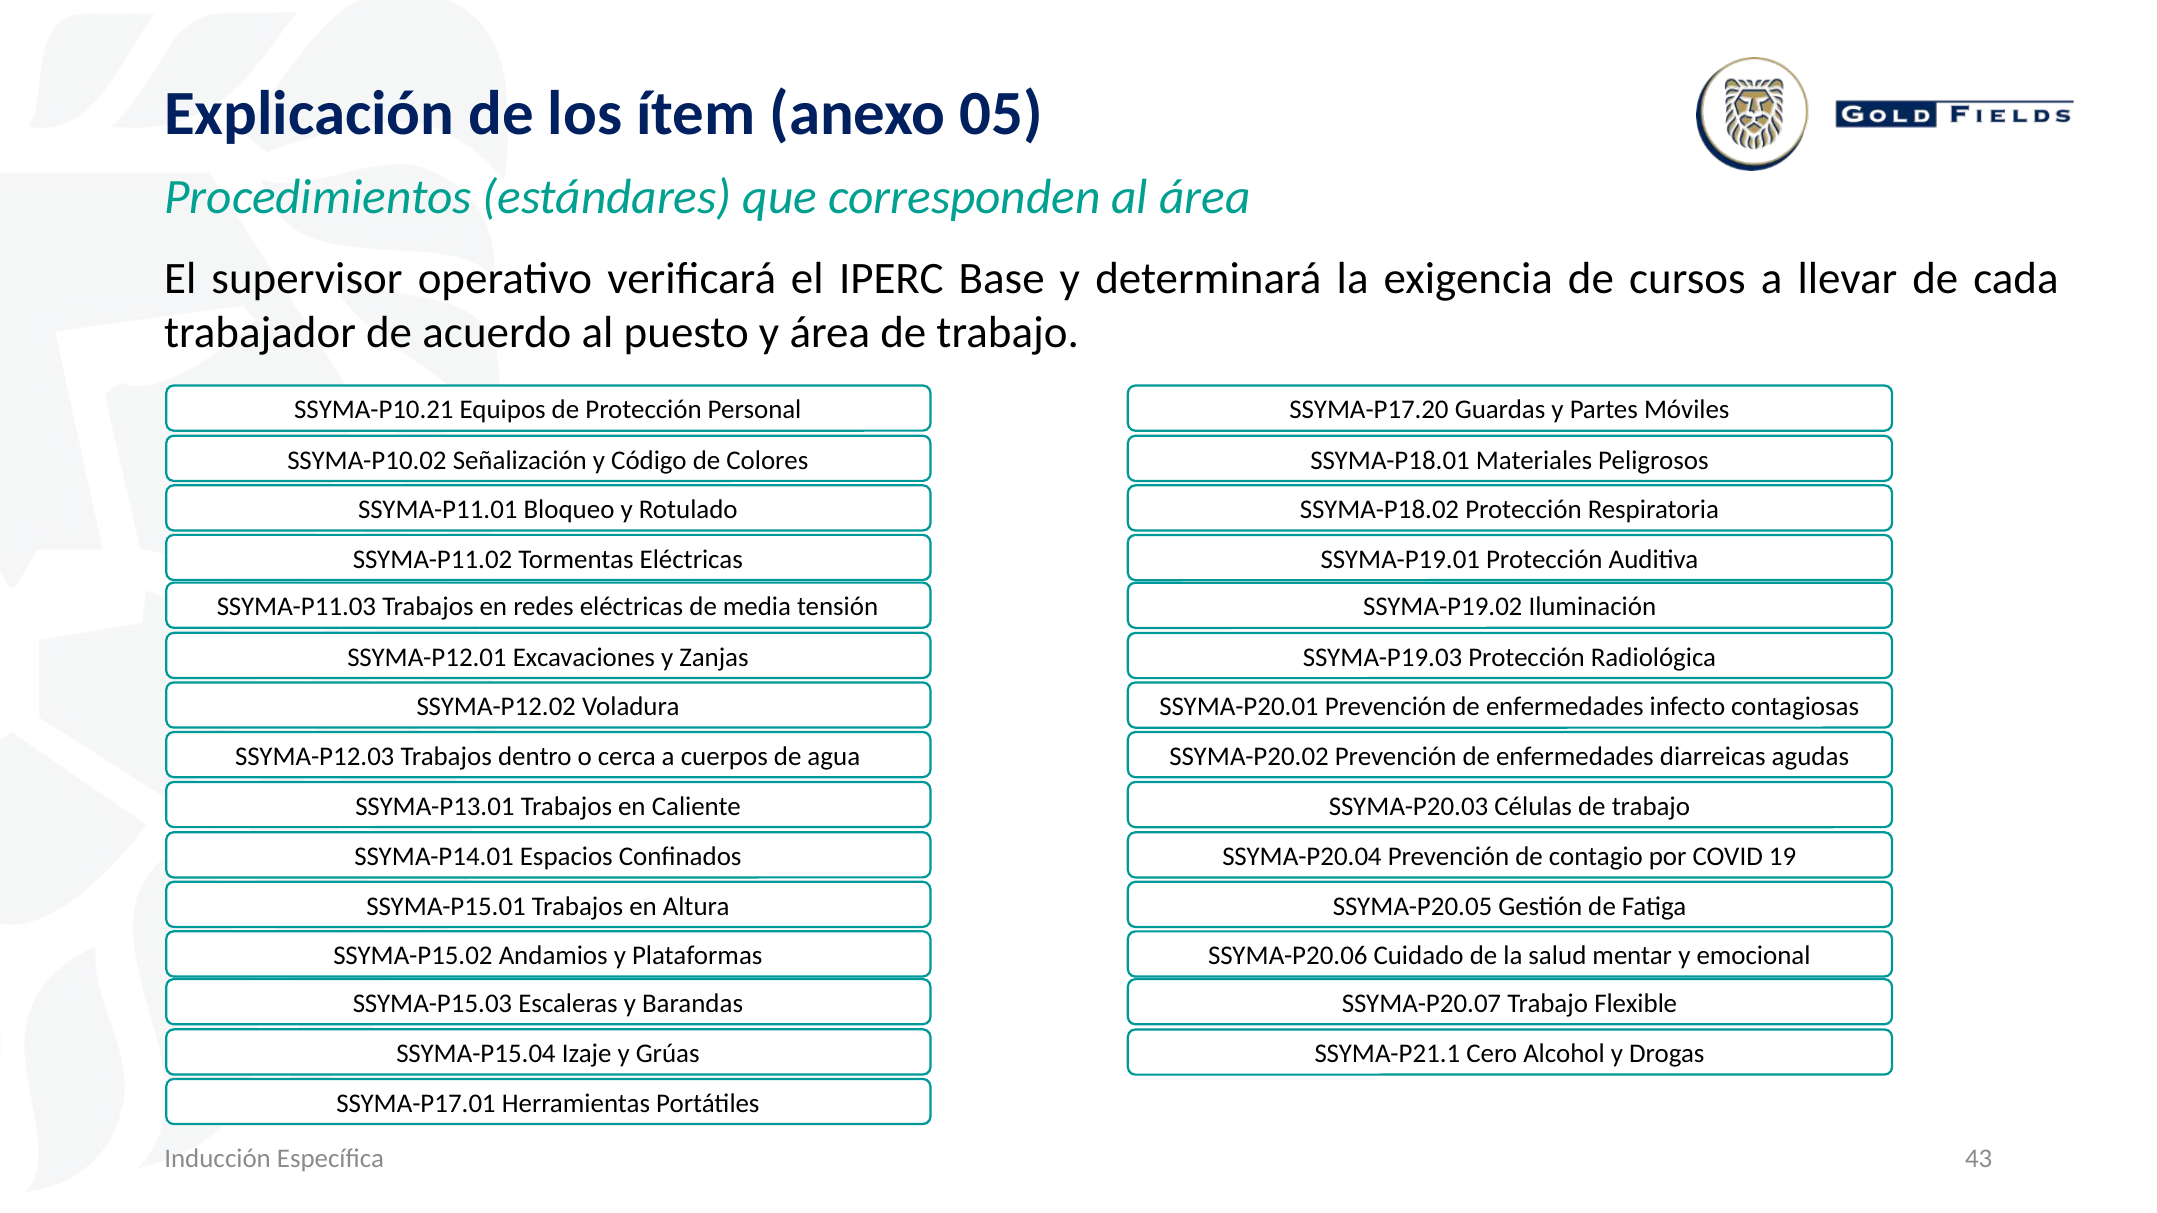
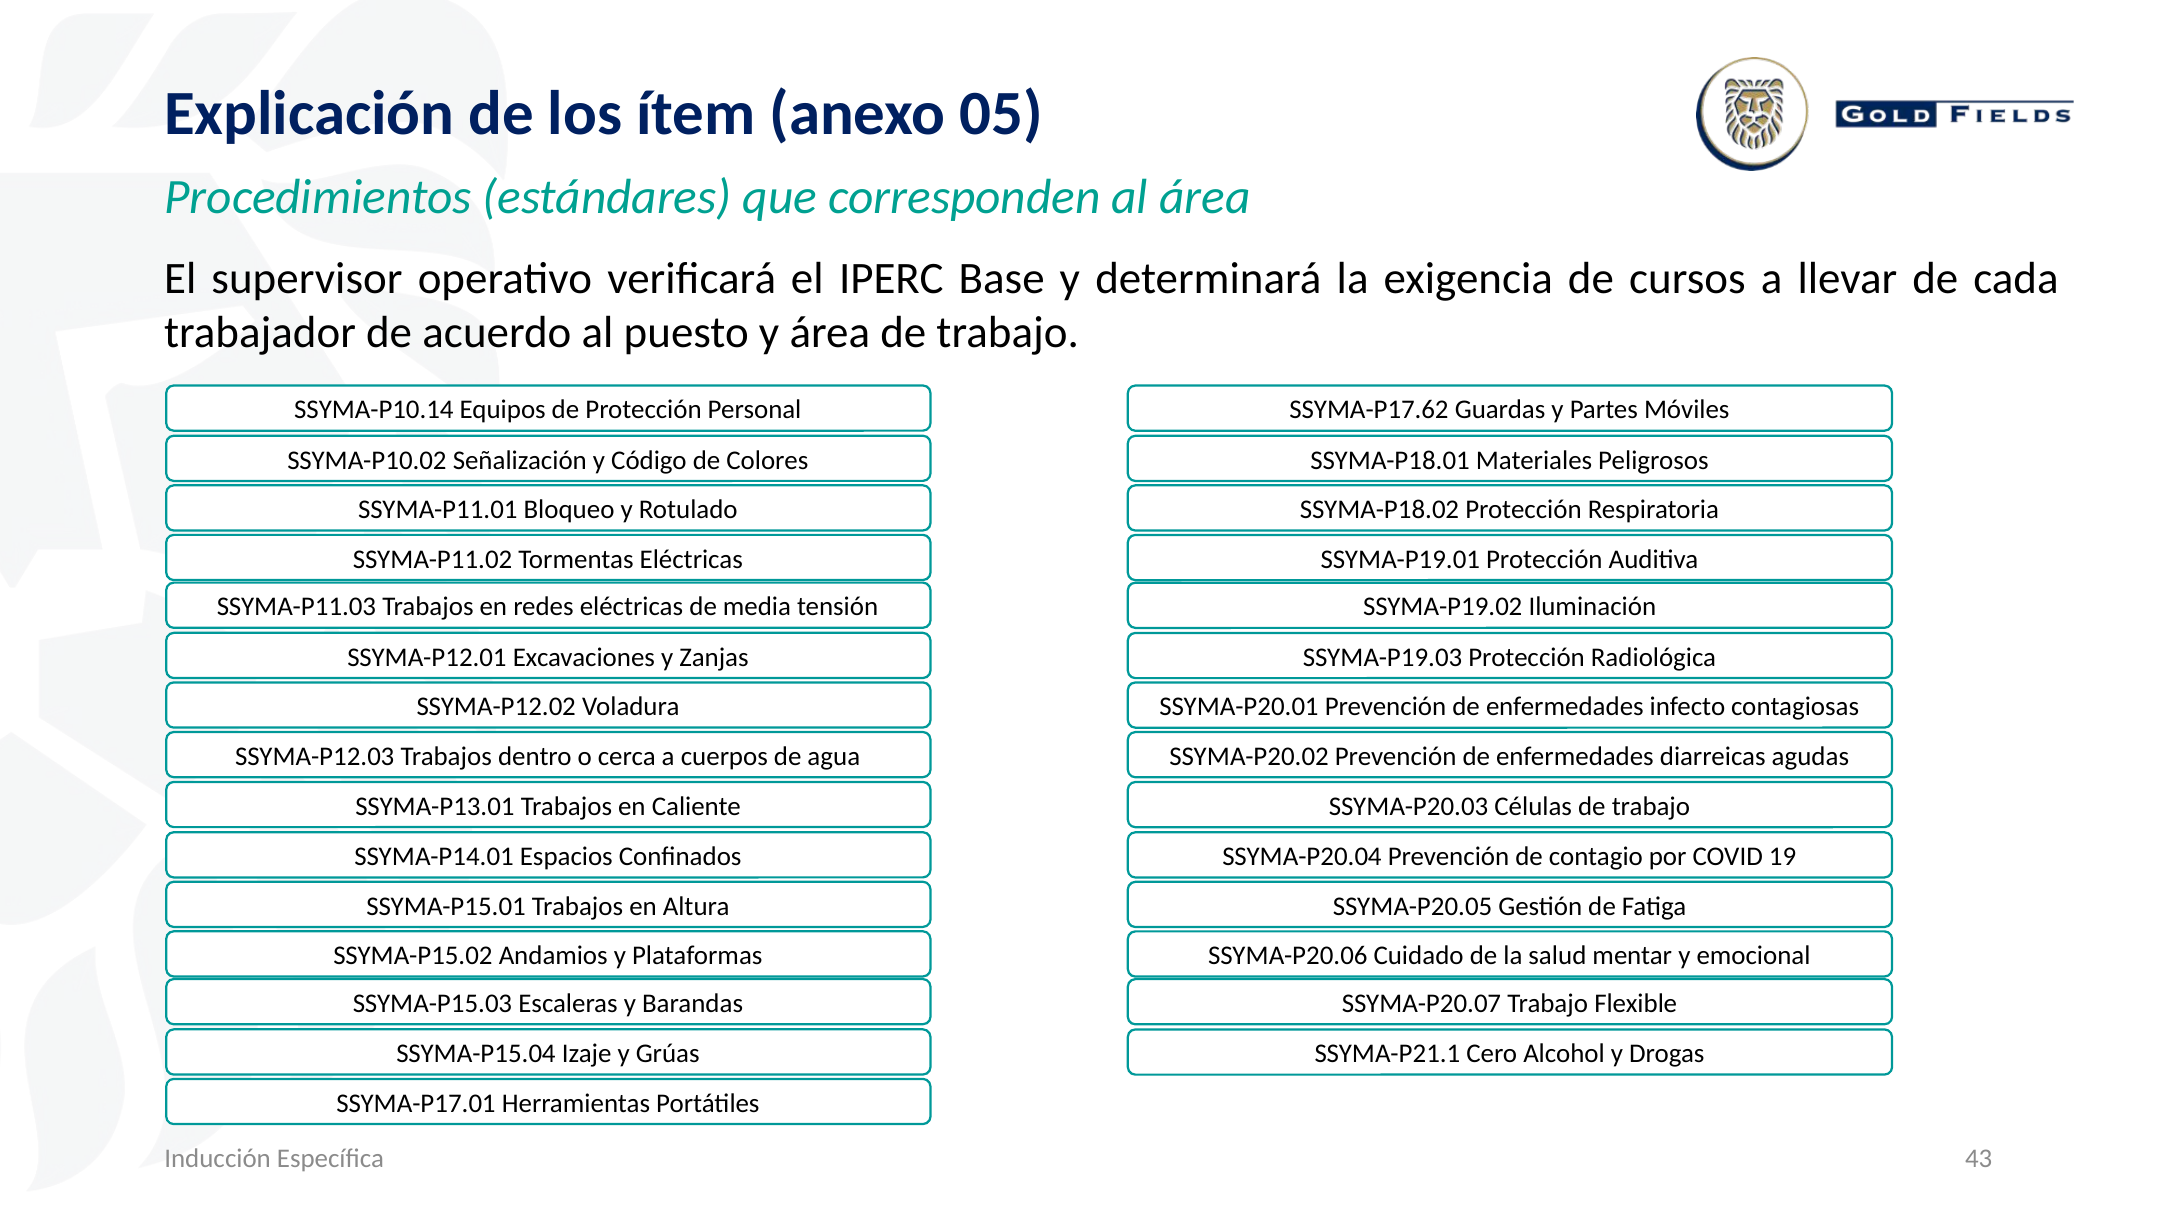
SSYMA-P10.21: SSYMA-P10.21 -> SSYMA-P10.14 (374, 410)
SSYMA-P17.20: SSYMA-P17.20 -> SSYMA-P17.62 (1369, 410)
